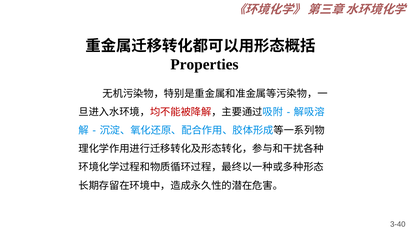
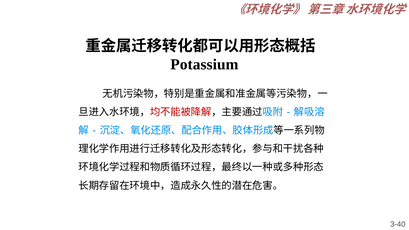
Properties: Properties -> Potassium (204, 64)
